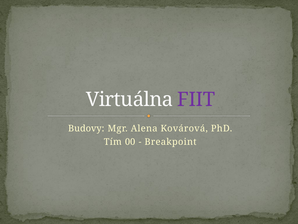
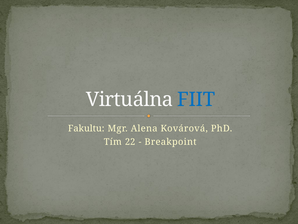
FIIT colour: purple -> blue (196, 99)
Budovy: Budovy -> Fakultu (86, 128)
00: 00 -> 22 (130, 142)
